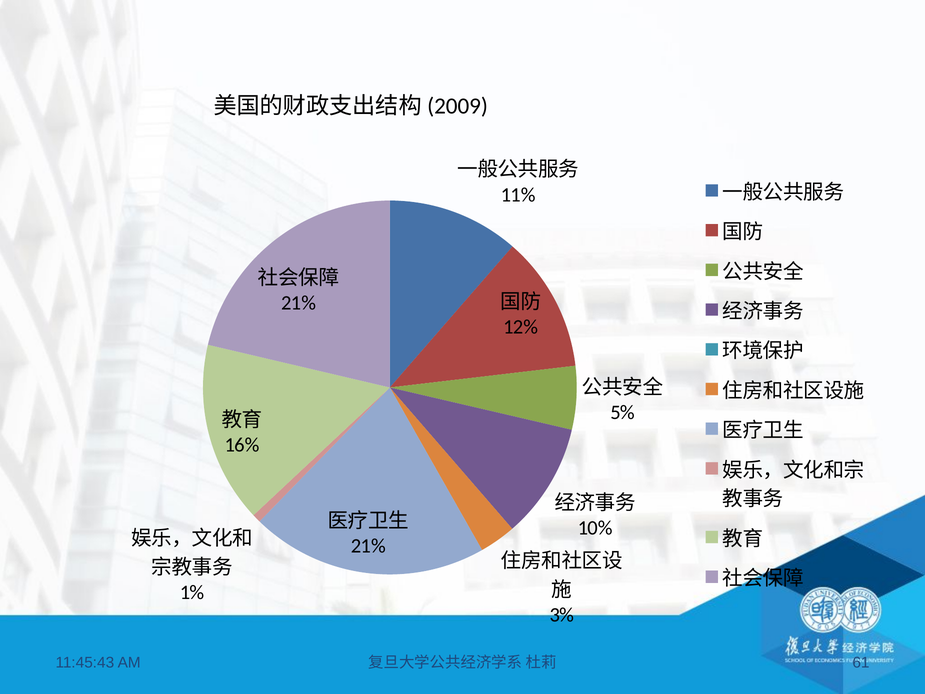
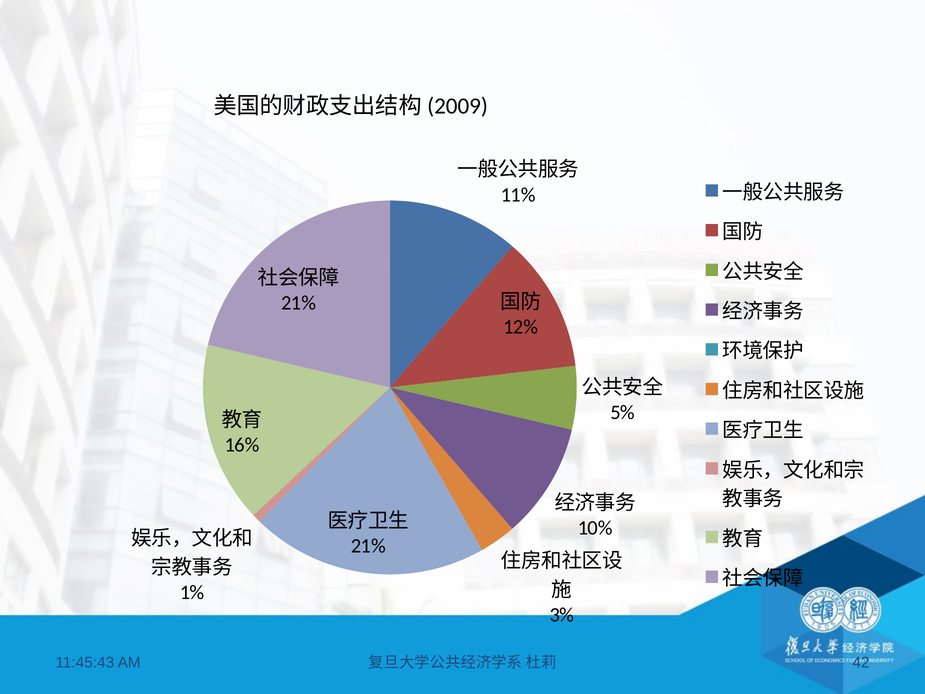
61: 61 -> 42 (861, 663)
